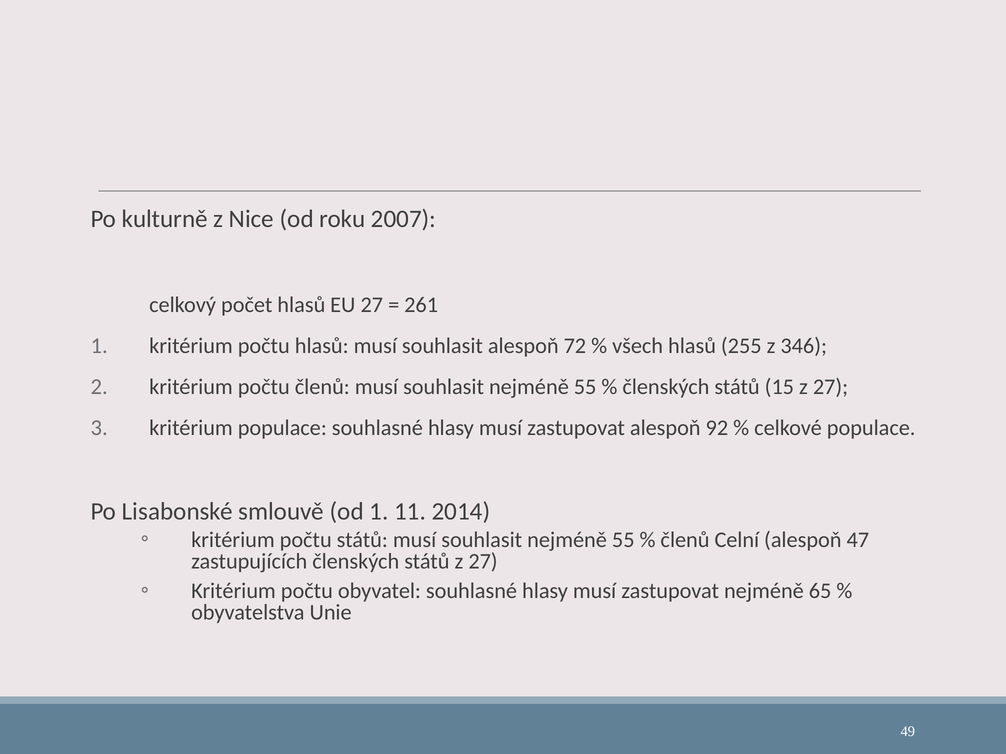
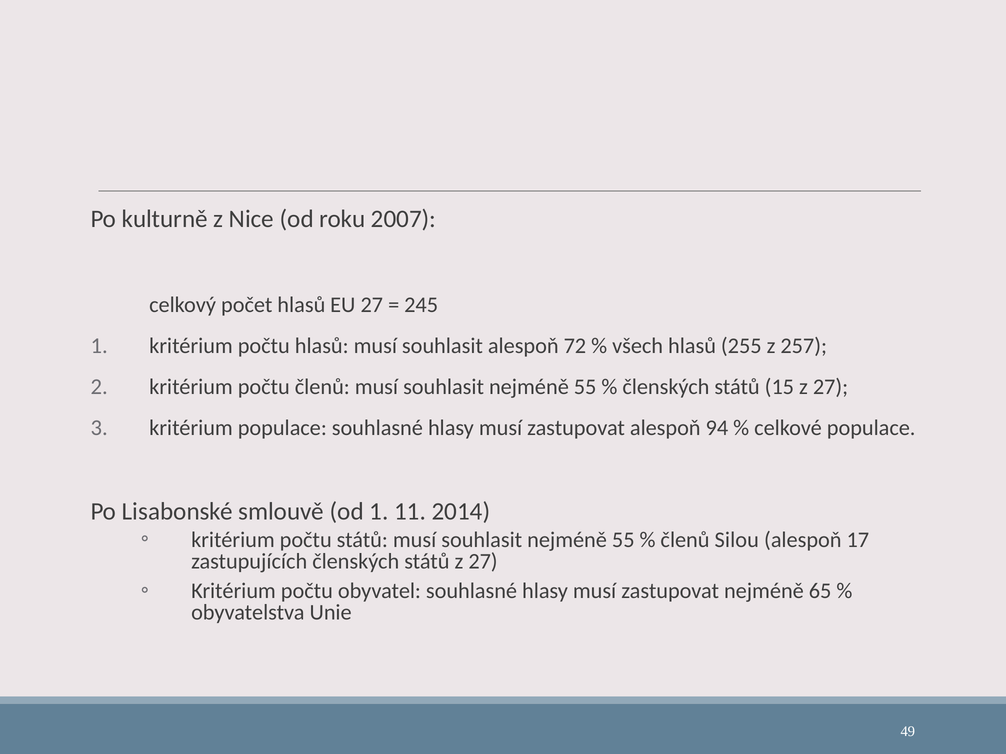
261: 261 -> 245 (421, 305)
346: 346 -> 257 (804, 346)
92: 92 -> 94 (717, 428)
Celní: Celní -> Silou (737, 540)
47: 47 -> 17 (858, 540)
